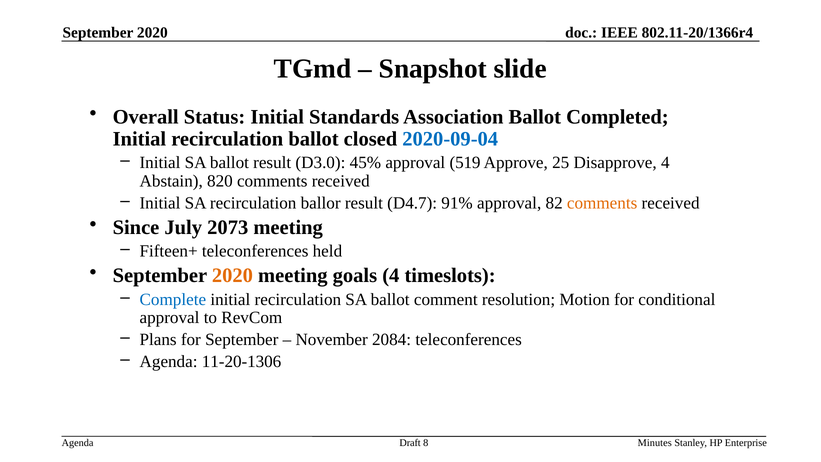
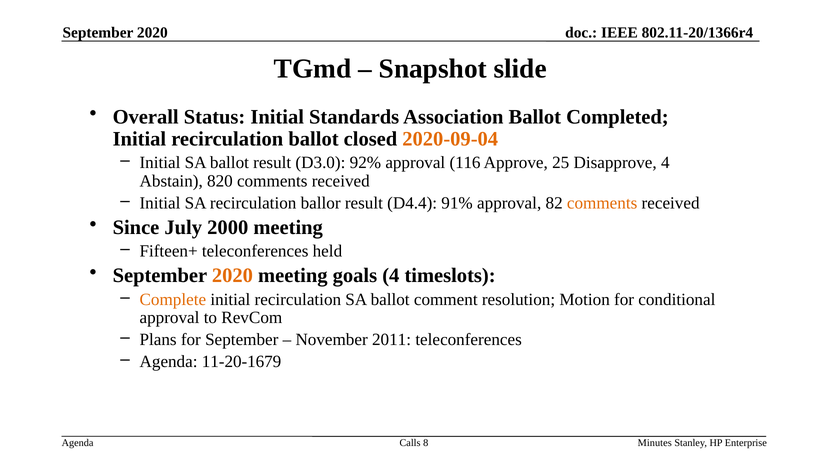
2020-09-04 colour: blue -> orange (450, 139)
45%: 45% -> 92% (365, 163)
519: 519 -> 116 (465, 163)
D4.7: D4.7 -> D4.4 (412, 203)
2073: 2073 -> 2000 (228, 227)
Complete colour: blue -> orange (173, 299)
2084: 2084 -> 2011 (392, 340)
11-20-1306: 11-20-1306 -> 11-20-1679 (242, 361)
Draft: Draft -> Calls (410, 443)
